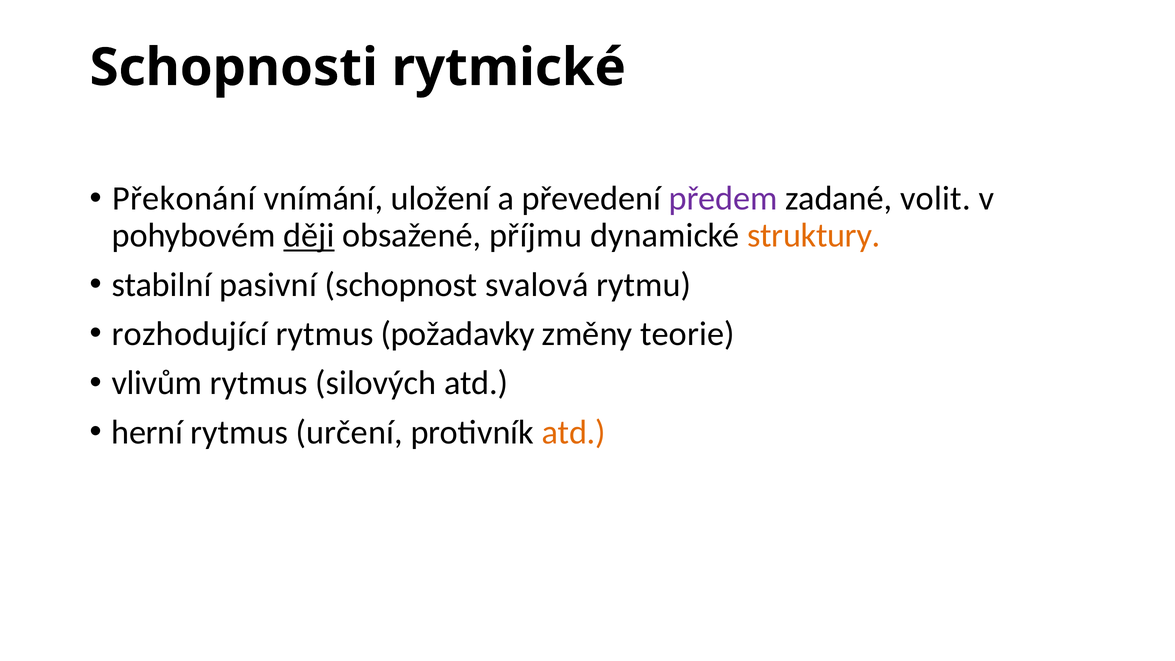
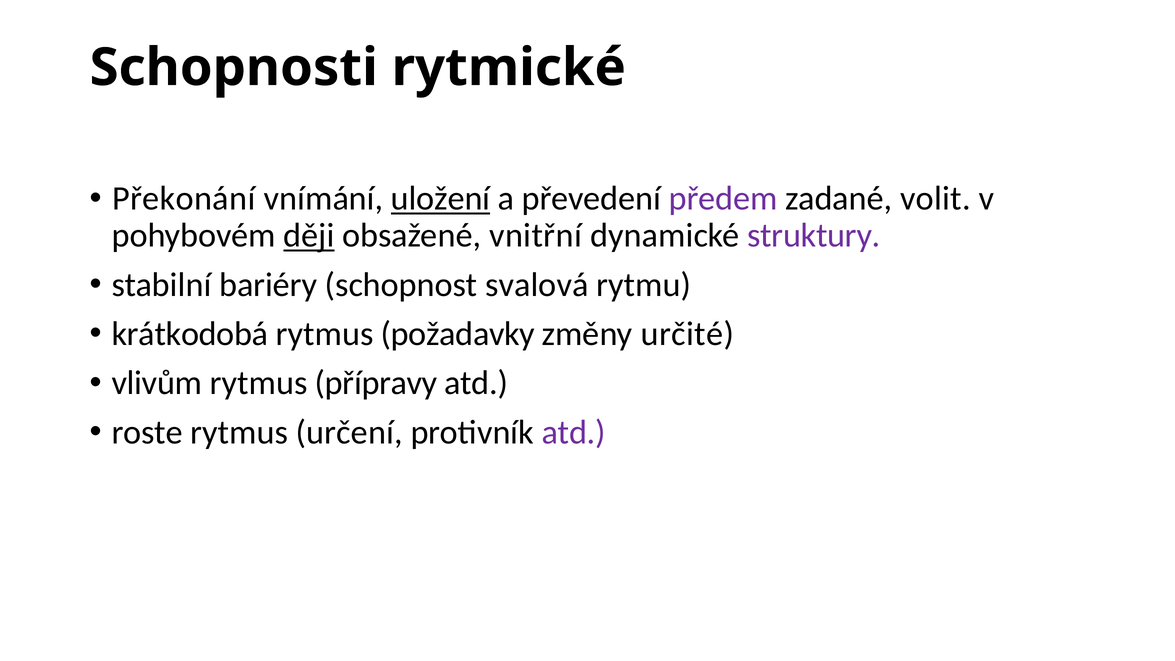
uložení underline: none -> present (441, 199)
příjmu: příjmu -> vnitřní (536, 236)
struktury colour: orange -> purple (814, 236)
pasivní: pasivní -> bariéry (268, 285)
rozhodující: rozhodující -> krátkodobá (190, 334)
teorie: teorie -> určité (687, 334)
silových: silových -> přípravy (376, 383)
herní: herní -> roste (147, 432)
atd colour: orange -> purple (574, 432)
